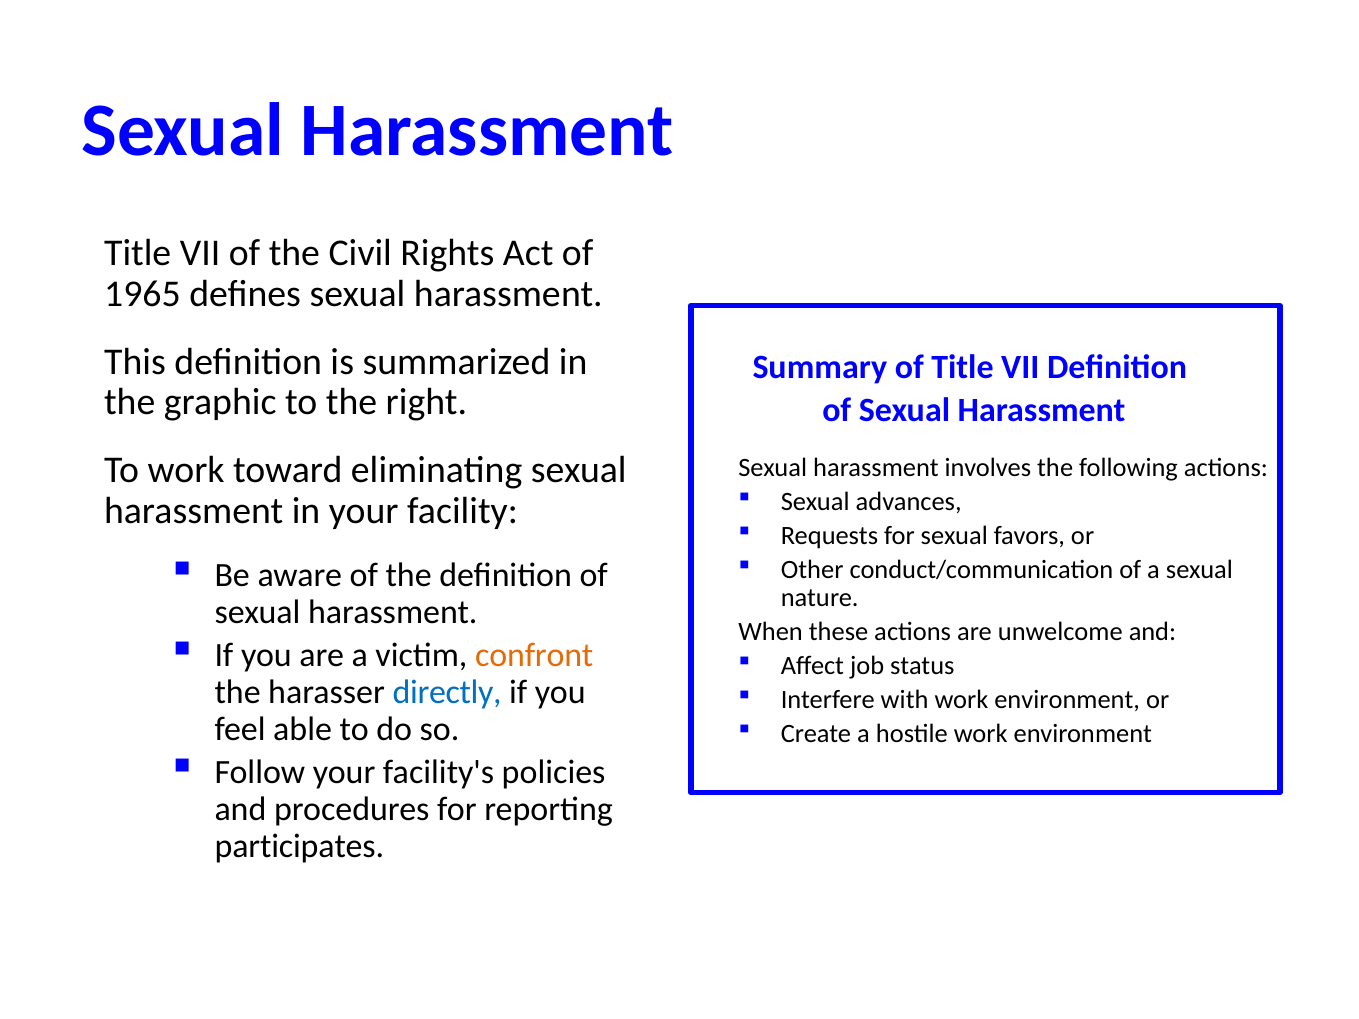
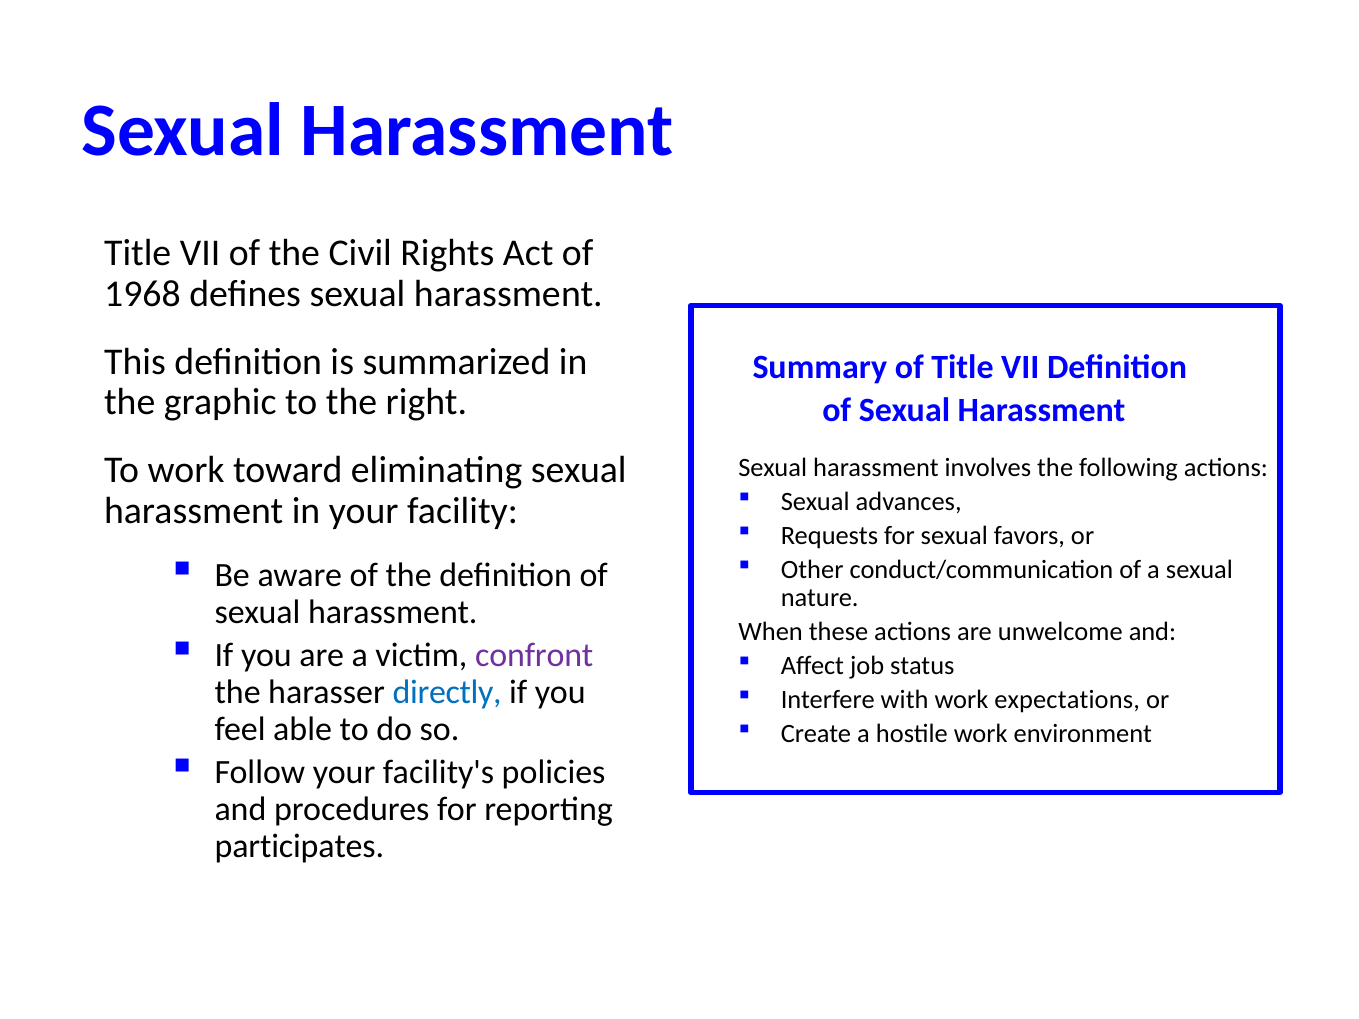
1965: 1965 -> 1968 (142, 294)
confront colour: orange -> purple (534, 656)
with work environment: environment -> expectations (1067, 700)
